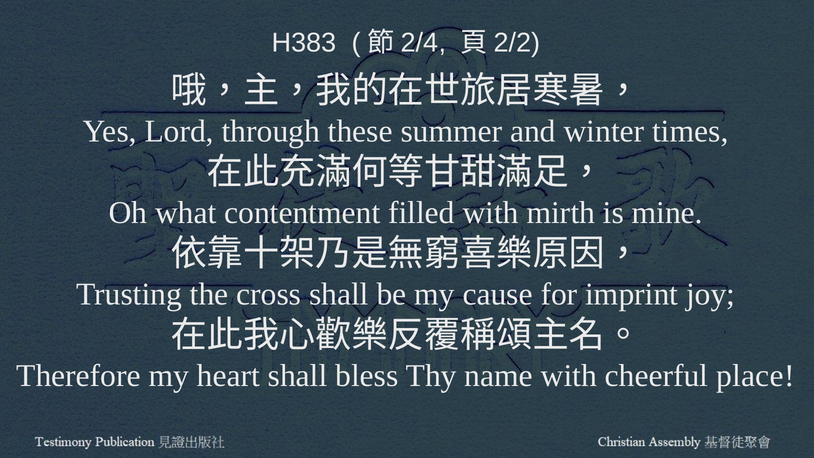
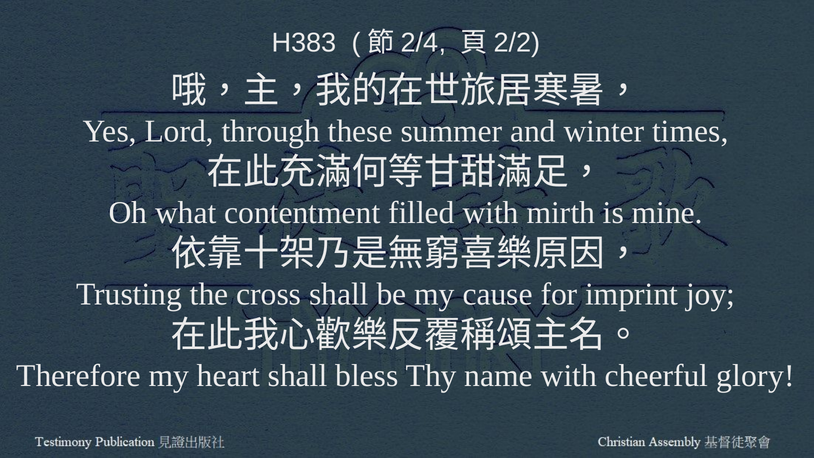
place: place -> glory (755, 376)
